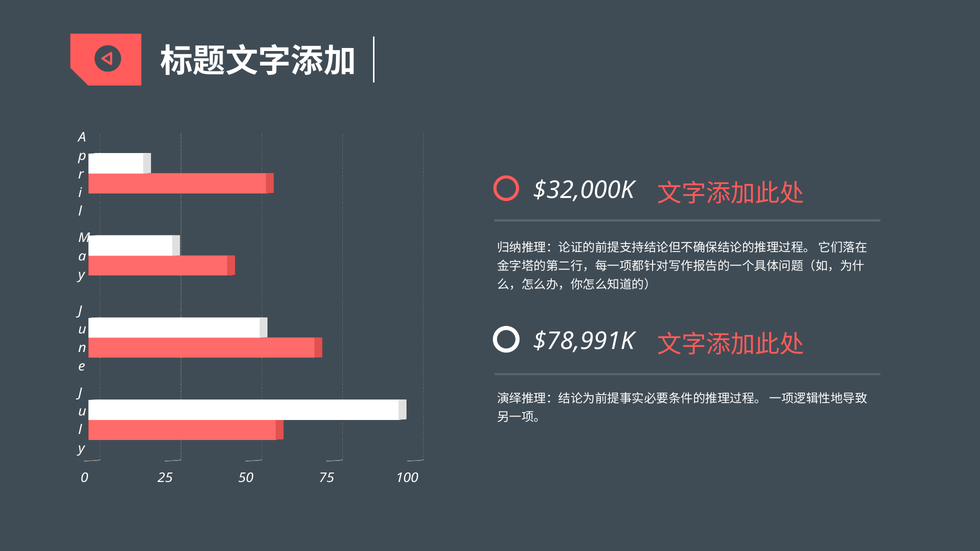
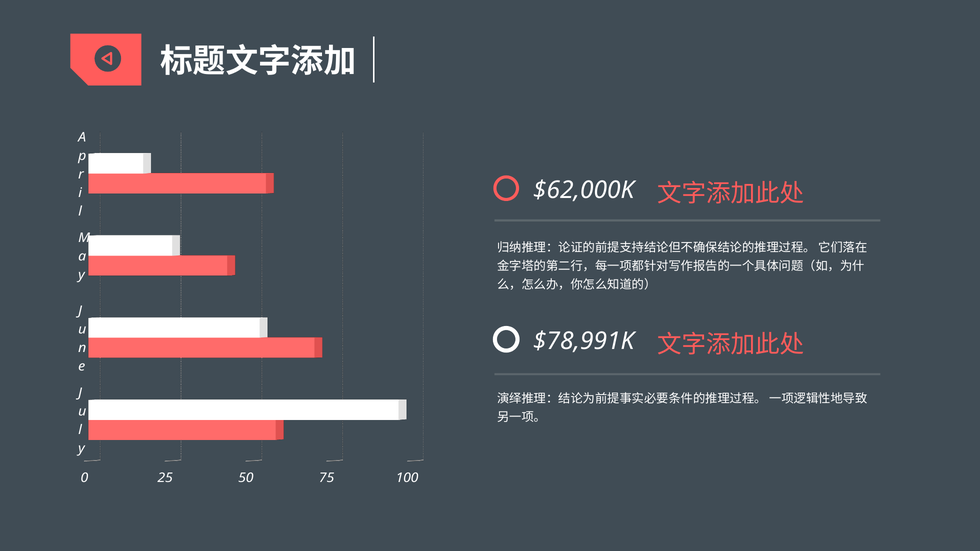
$32,000K: $32,000K -> $62,000K (584, 190)
